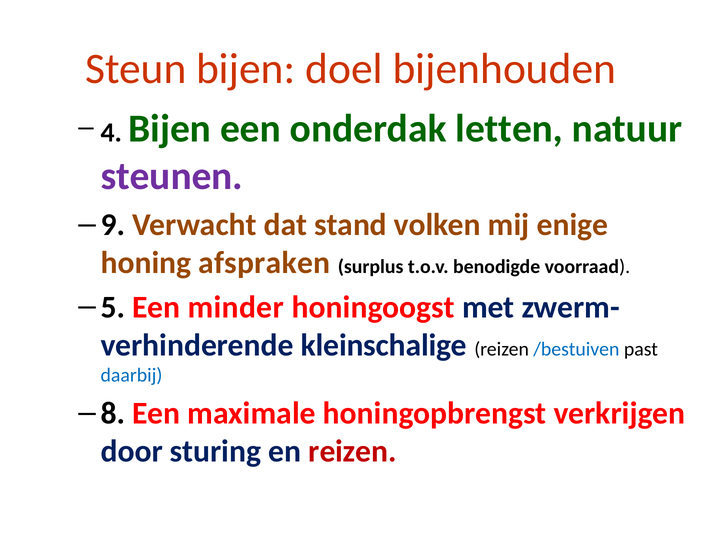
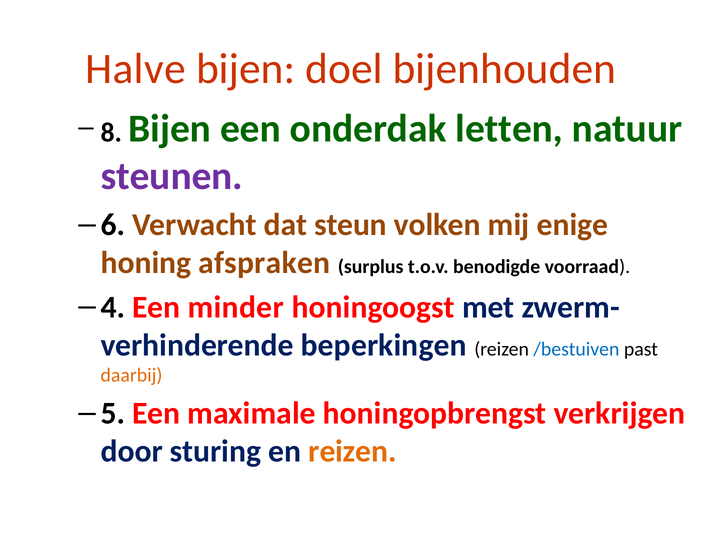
Steun: Steun -> Halve (136, 69)
4: 4 -> 8 (111, 133)
9: 9 -> 6 (113, 225)
stand: stand -> steun (351, 225)
5: 5 -> 4 (113, 307)
kleinschalige: kleinschalige -> beperkingen (384, 345)
daarbij colour: blue -> orange (132, 375)
8: 8 -> 5 (113, 413)
reizen colour: red -> orange (352, 451)
